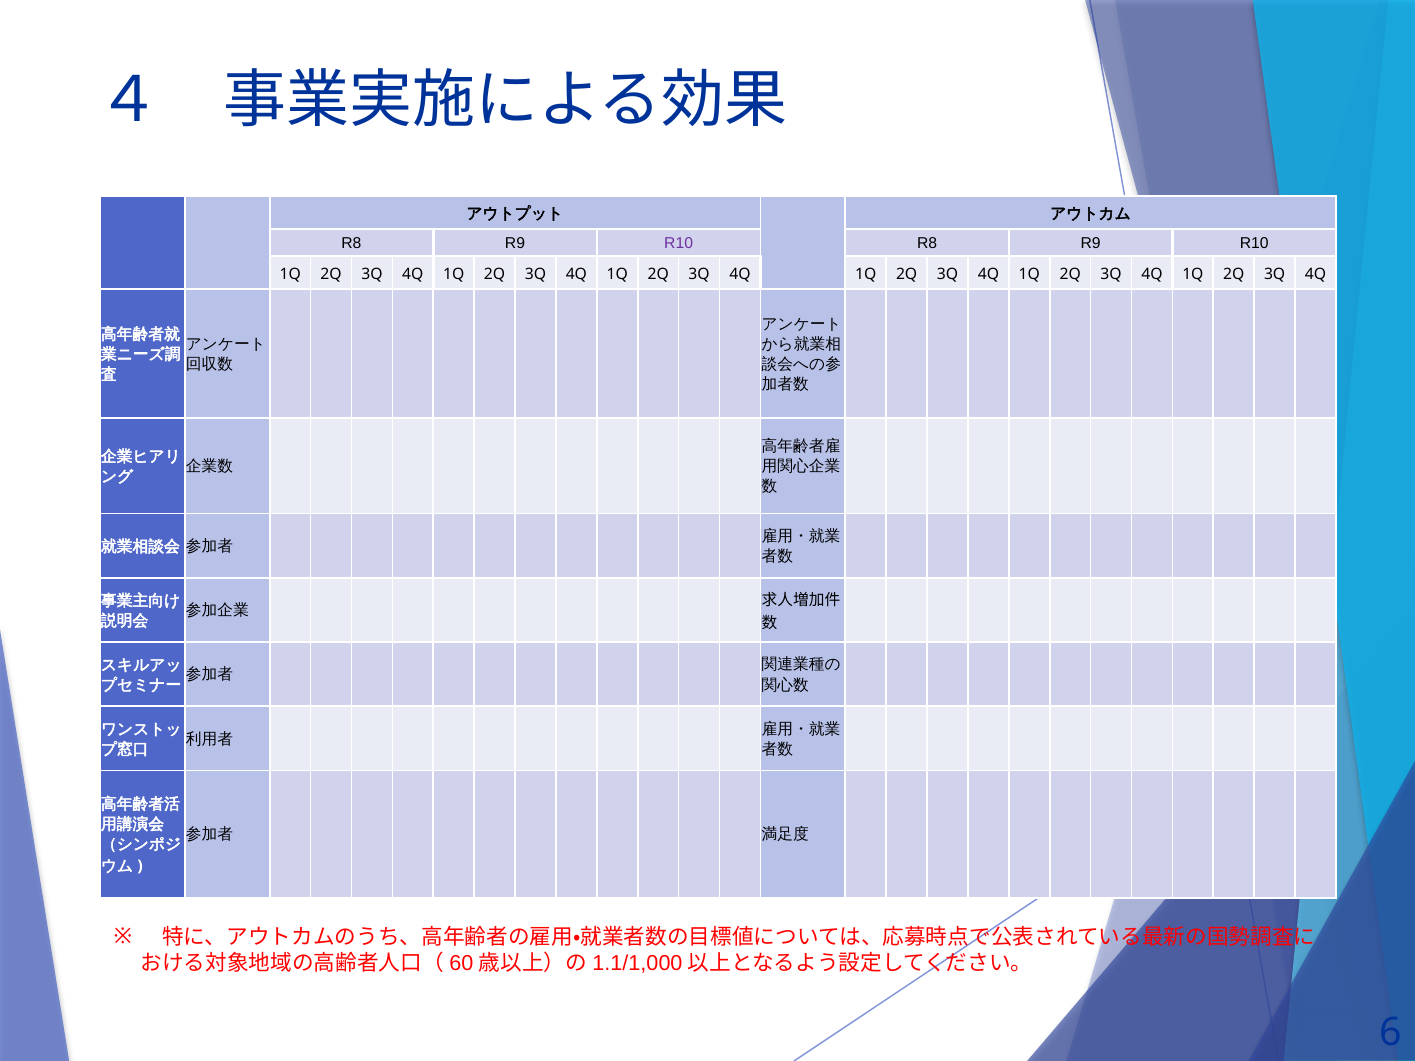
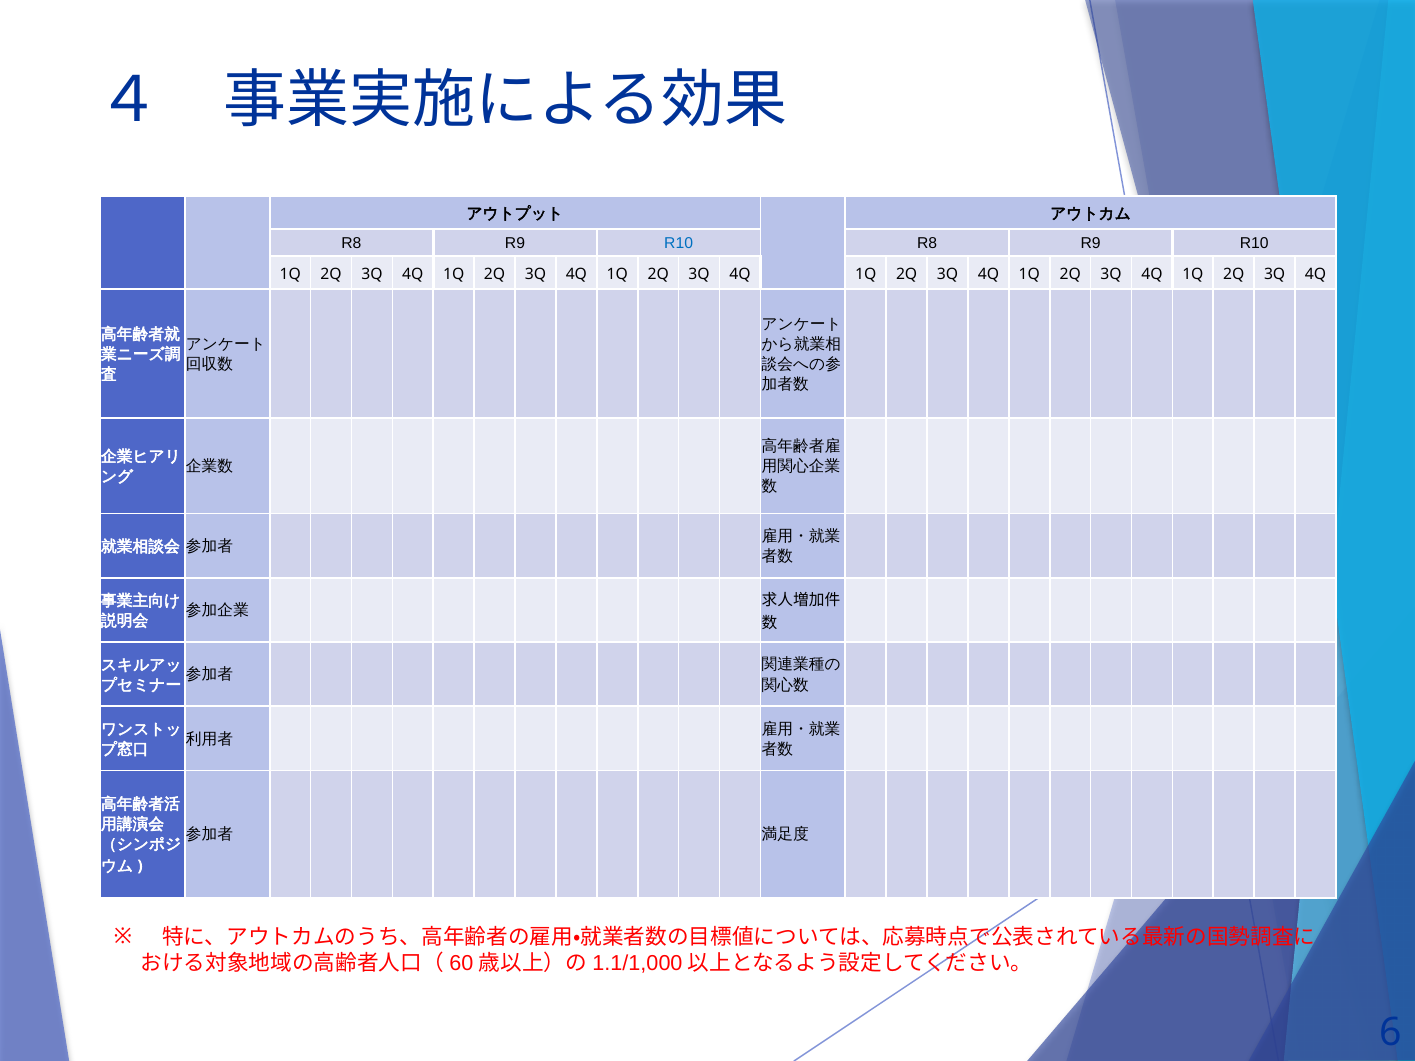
R10 colour: purple -> blue (679, 244)
